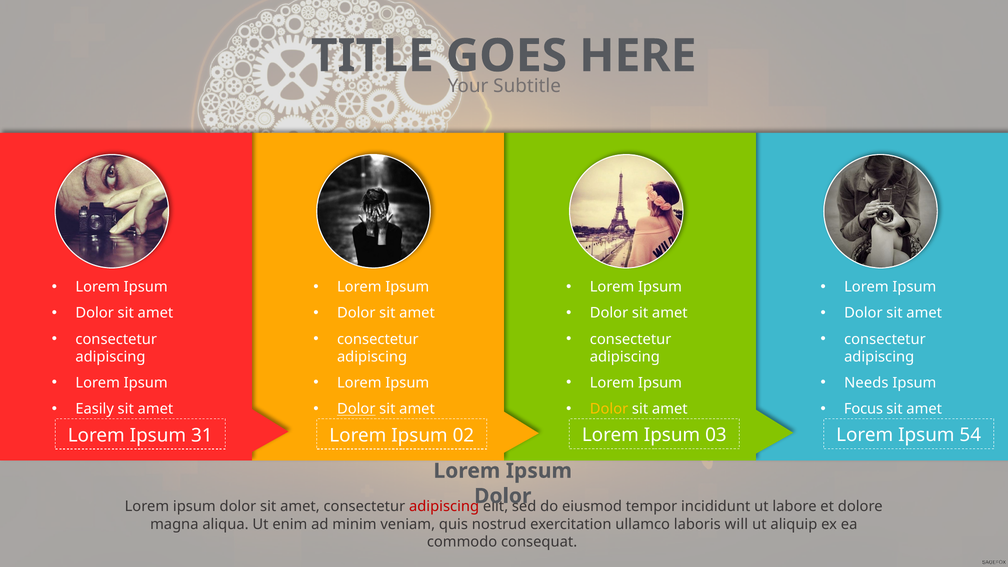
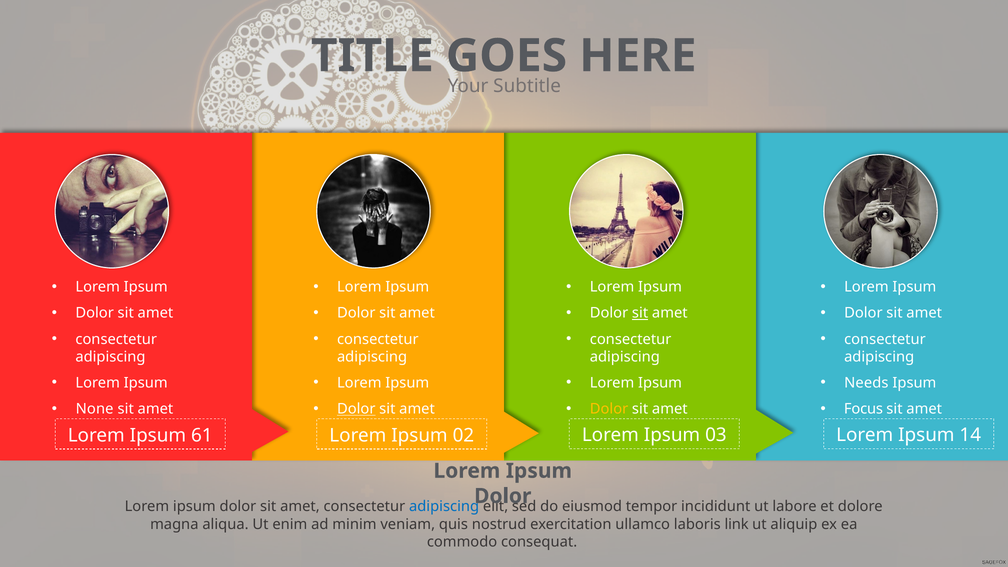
sit underline: none -> present (640, 313)
Easily: Easily -> None (95, 409)
31: 31 -> 61 (202, 435)
54: 54 -> 14 (970, 435)
adipiscing colour: red -> blue (444, 507)
will: will -> link (737, 524)
